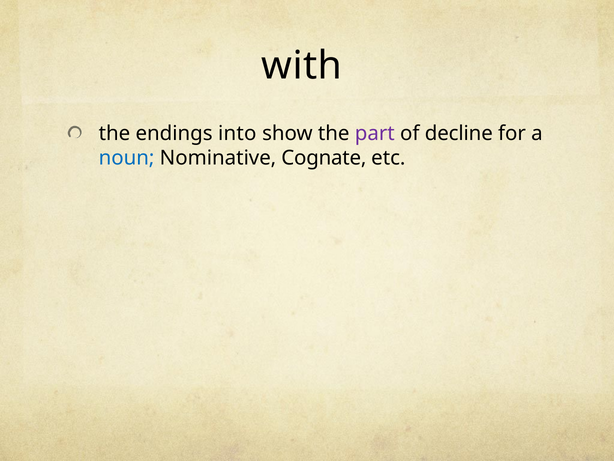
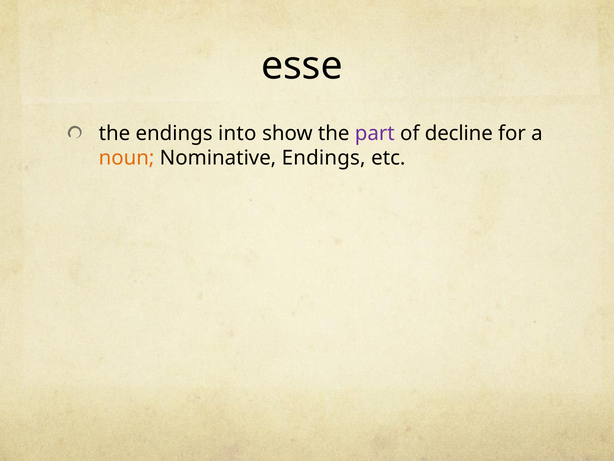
with: with -> esse (302, 66)
noun colour: blue -> orange (127, 158)
Nominative Cognate: Cognate -> Endings (324, 158)
